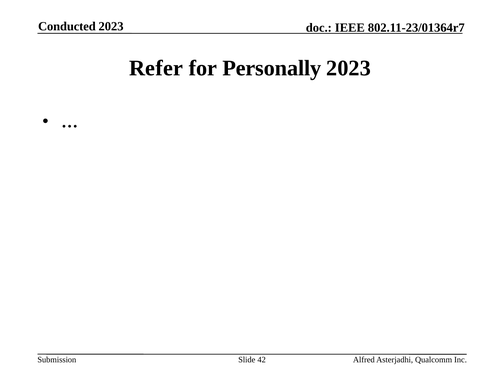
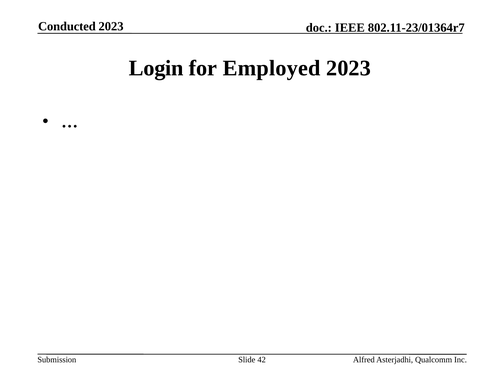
Refer: Refer -> Login (156, 68)
Personally: Personally -> Employed (272, 68)
